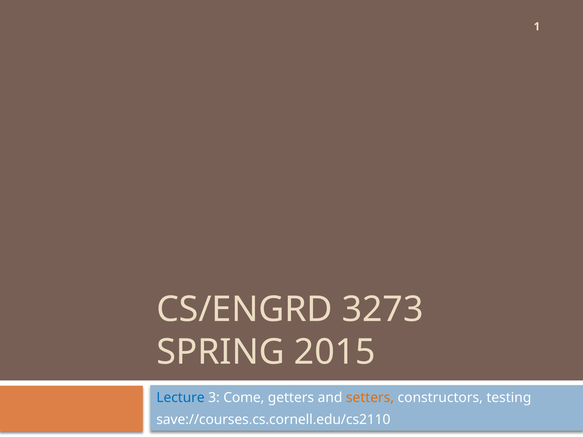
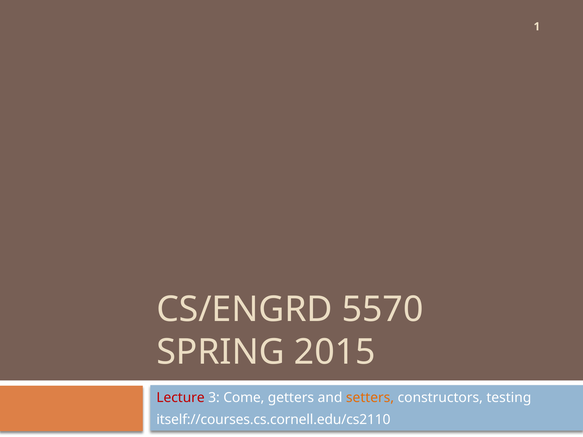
3273: 3273 -> 5570 (383, 309)
Lecture colour: blue -> red (181, 398)
save://courses.cs.cornell.edu/cs2110: save://courses.cs.cornell.edu/cs2110 -> itself://courses.cs.cornell.edu/cs2110 (273, 420)
